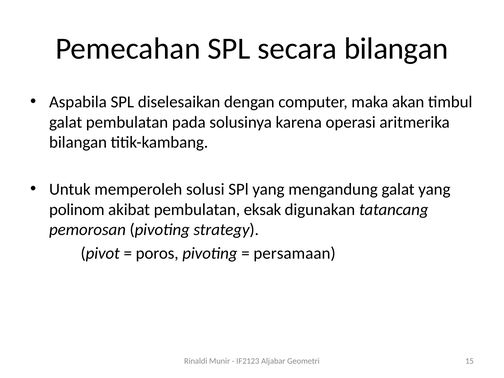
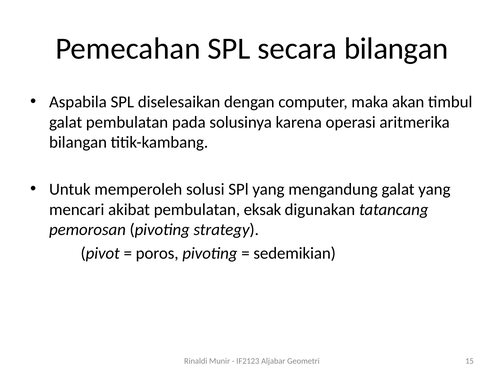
polinom: polinom -> mencari (77, 209)
persamaan: persamaan -> sedemikian (295, 253)
